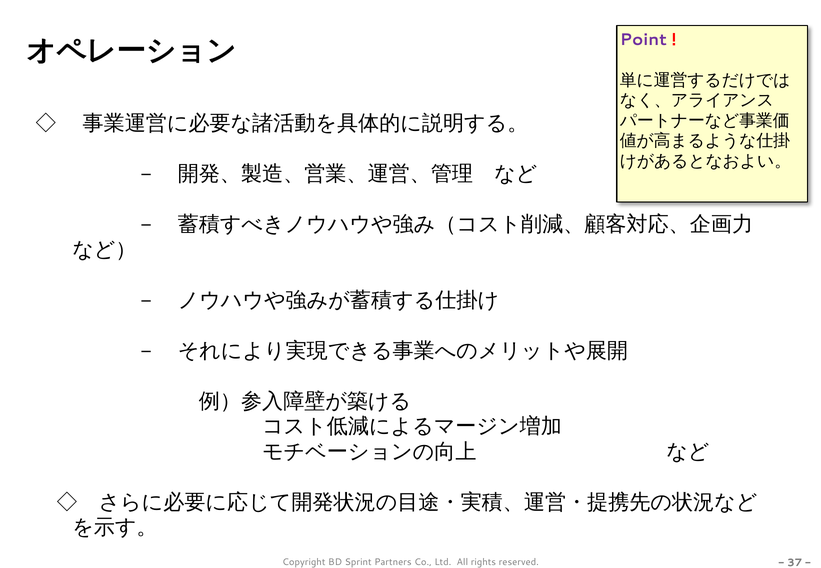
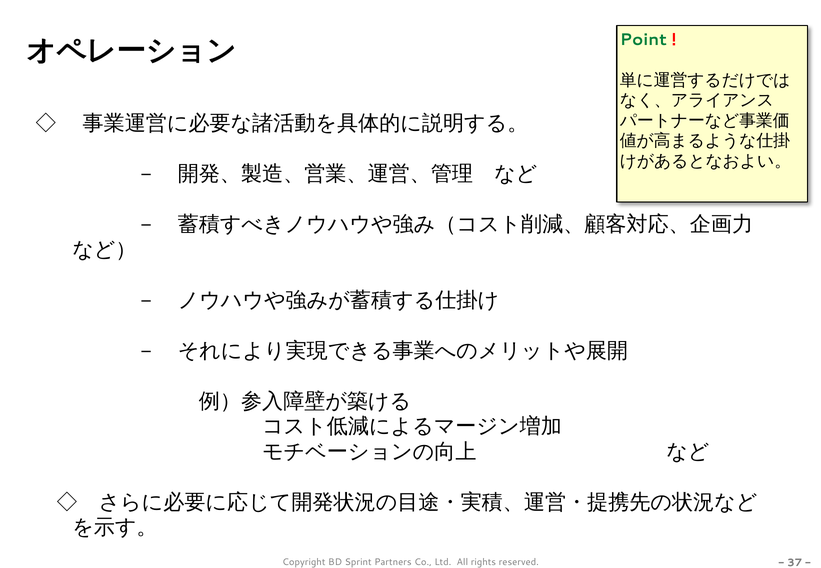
Point colour: purple -> green (643, 40)
